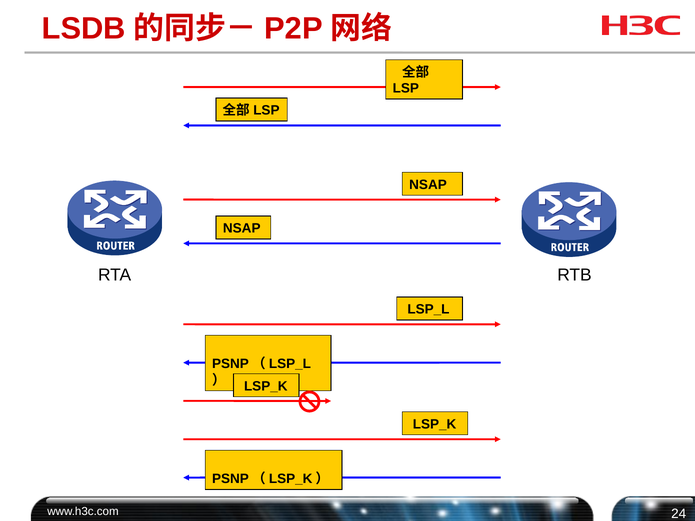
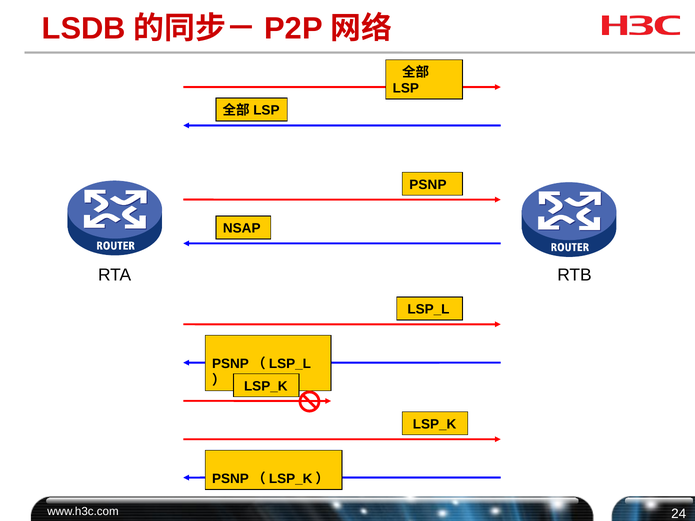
NSAP: NSAP -> PSNP (428, 185)
